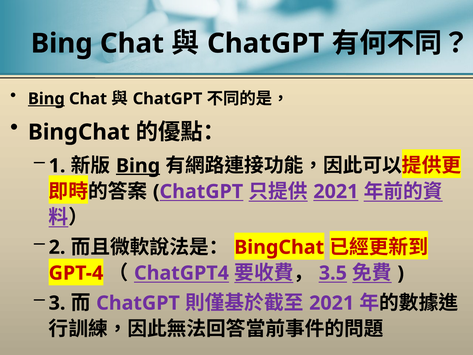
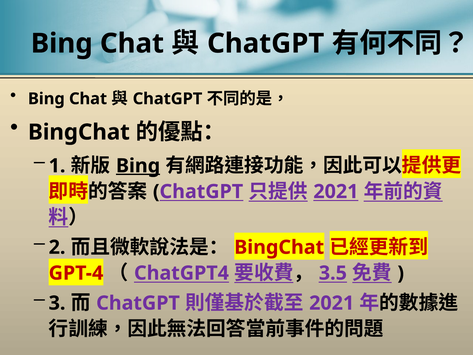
Bing underline: present -> none (46, 99)
